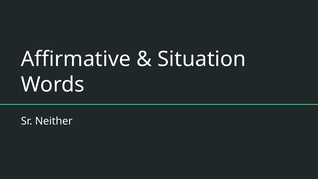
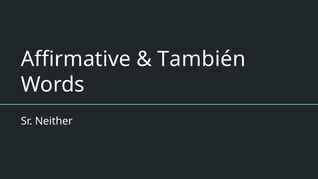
Situation: Situation -> También (202, 59)
